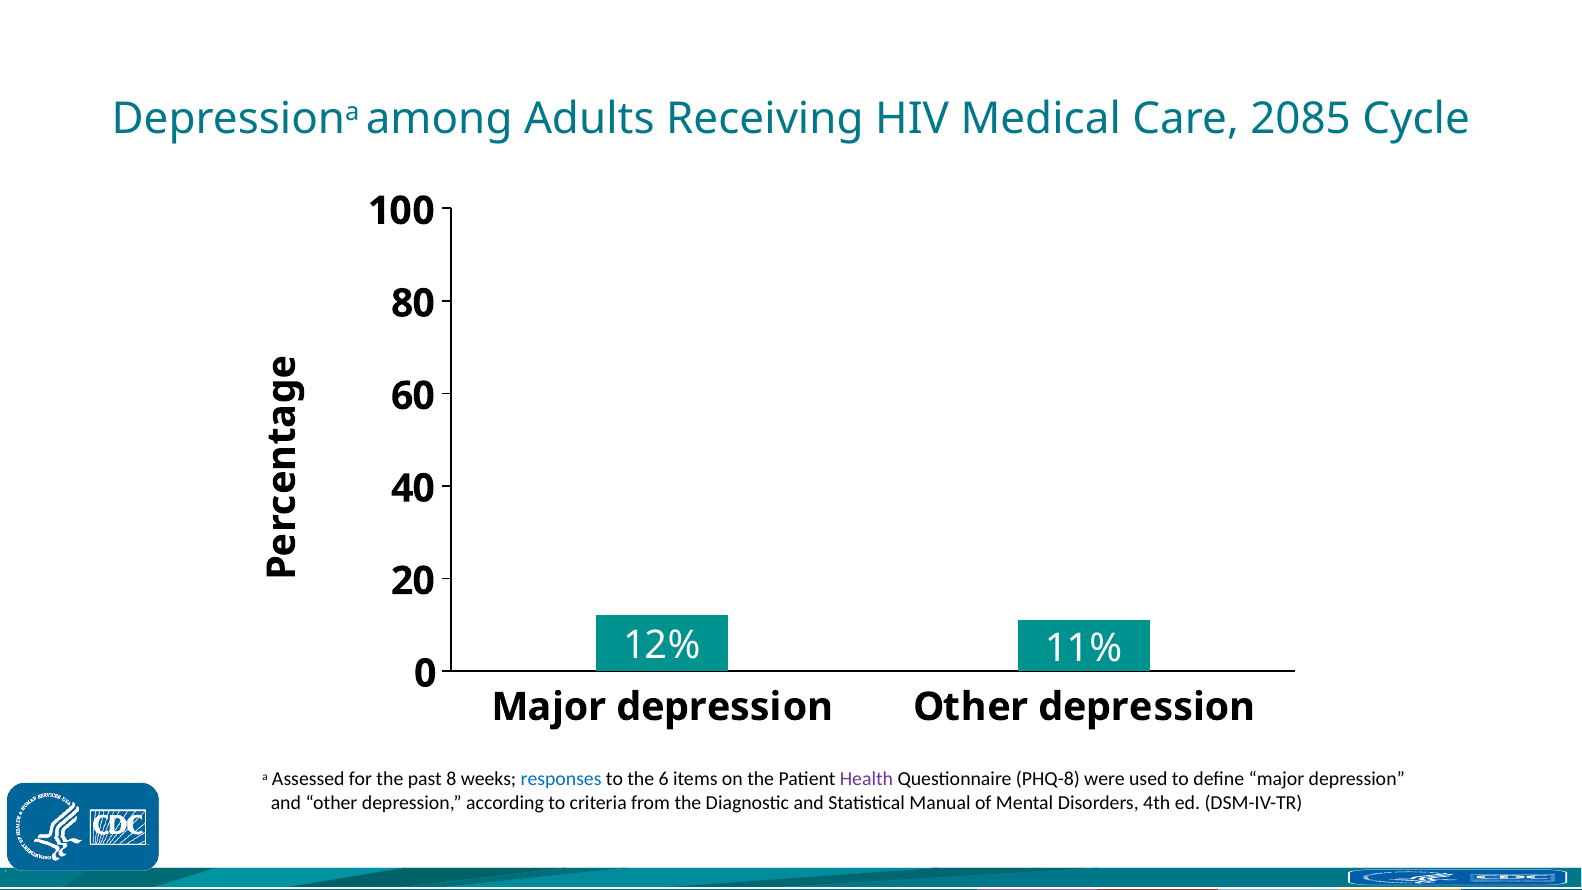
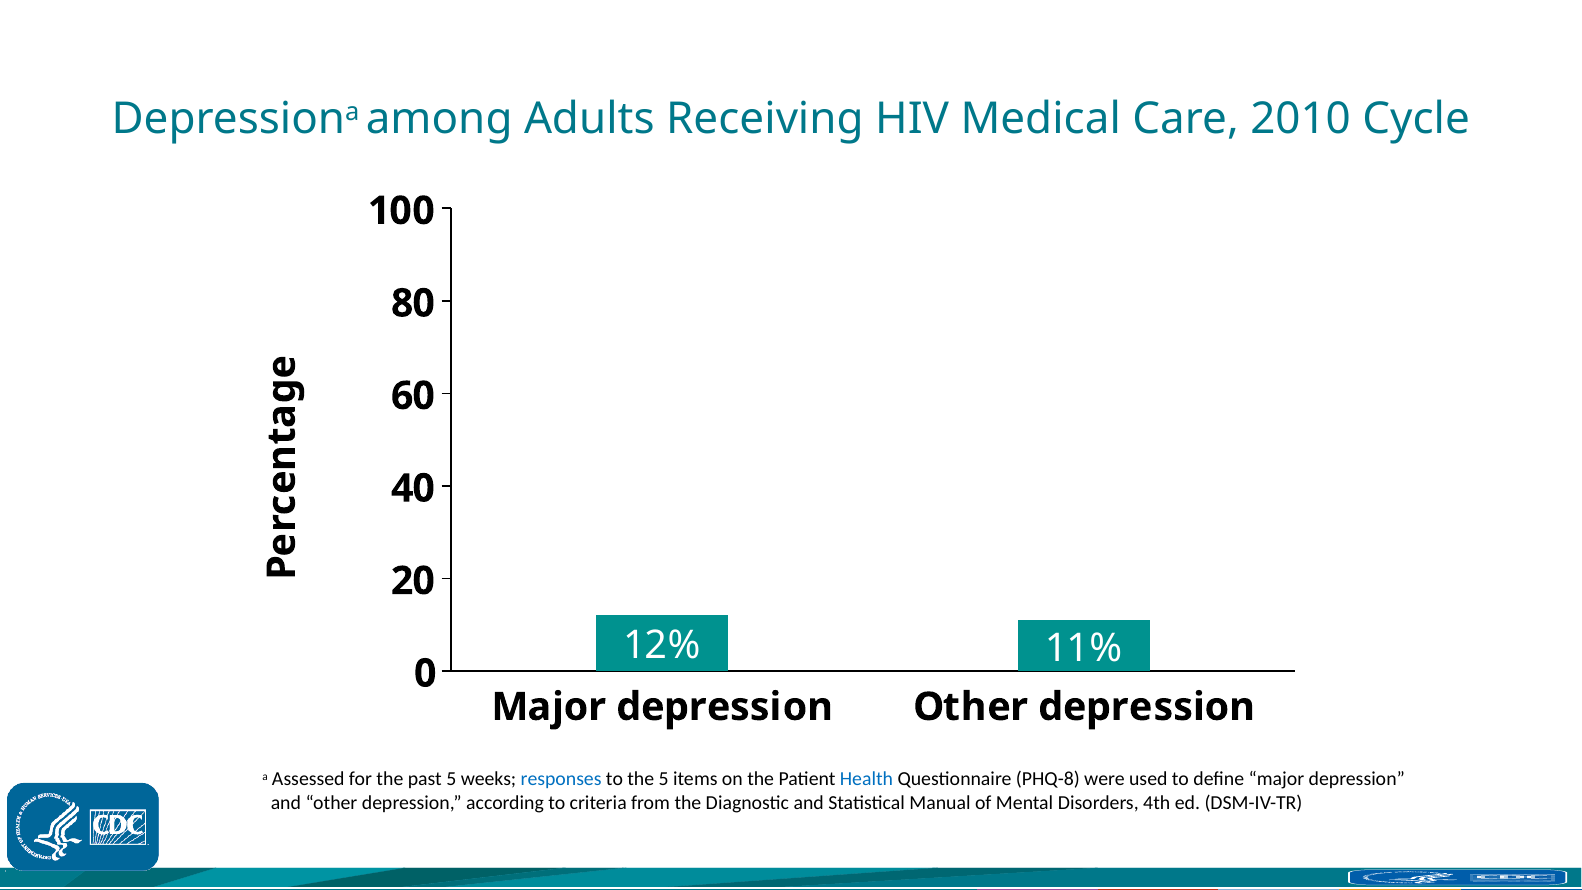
2085: 2085 -> 2010 (1301, 119)
past 8: 8 -> 5 (451, 779)
the 6: 6 -> 5 (664, 779)
Health colour: purple -> blue (866, 779)
